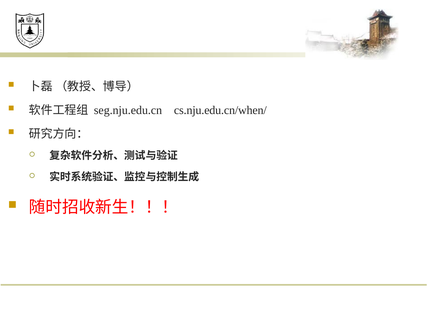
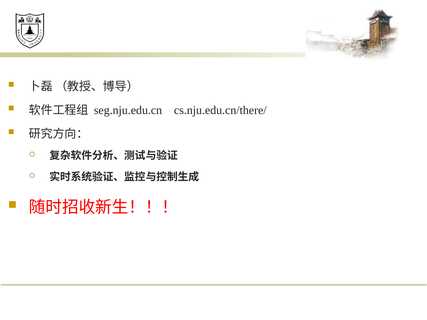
cs.nju.edu.cn/when/: cs.nju.edu.cn/when/ -> cs.nju.edu.cn/there/ (220, 110)
